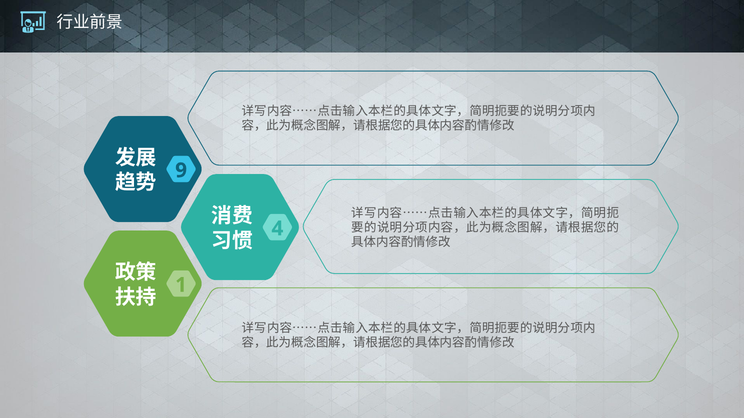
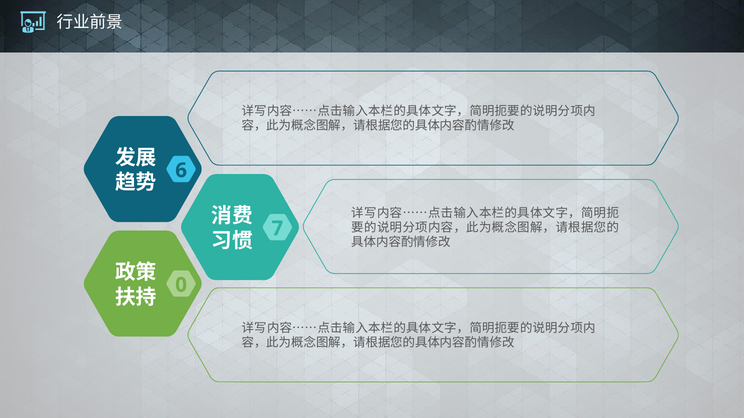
9: 9 -> 6 (181, 171)
4: 4 -> 7 (277, 229)
1: 1 -> 0 (181, 285)
